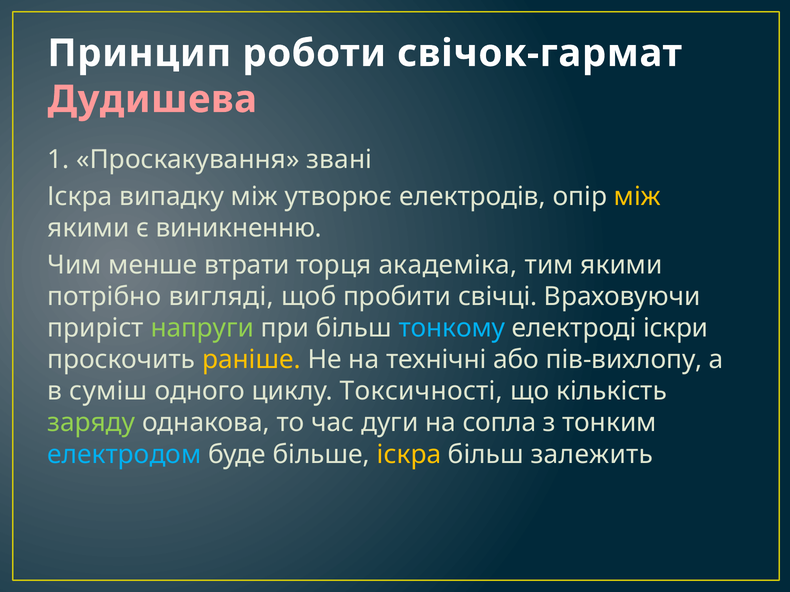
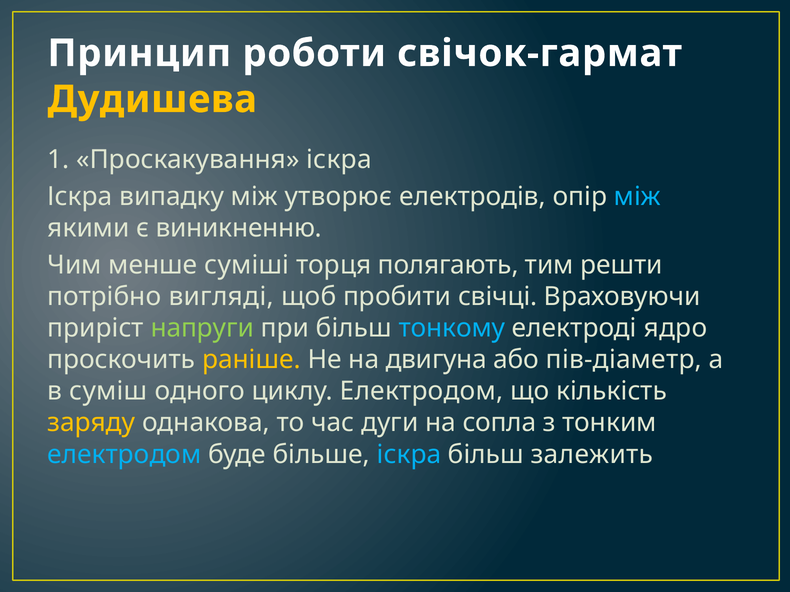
Дудишева colour: pink -> yellow (152, 99)
Проскакування звані: звані -> іскра (339, 160)
між colour: yellow -> light blue (637, 197)
втрати: втрати -> суміші (247, 265)
академіка: академіка -> полягають (448, 265)
тим якими: якими -> решти (622, 265)
іскри: іскри -> ядро (675, 328)
технічні: технічні -> двигуна (436, 360)
пів-вихлопу: пів-вихлопу -> пів-діаметр (624, 360)
циклу Токсичності: Токсичності -> Електродом (422, 392)
заряду colour: light green -> yellow (91, 423)
іскра colour: yellow -> light blue (409, 455)
